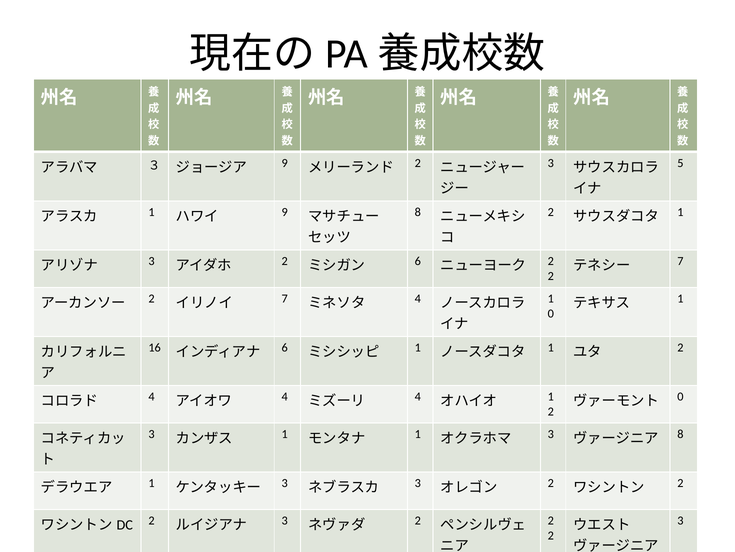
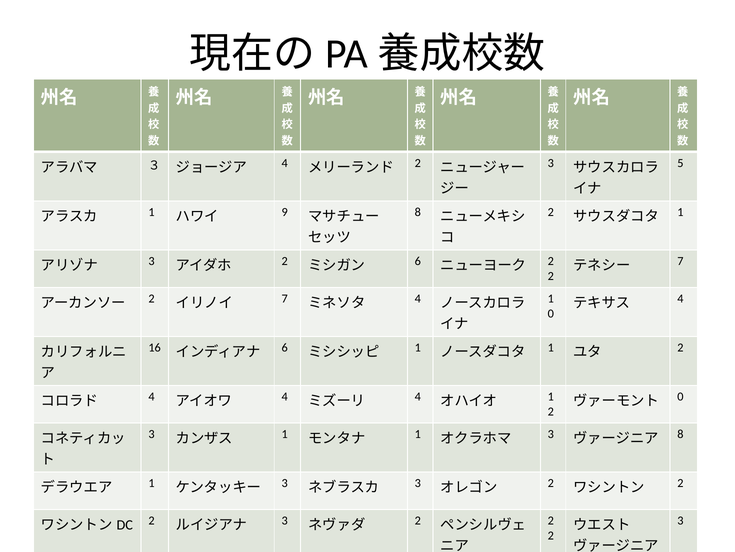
9: 9 -> 4 (285, 163)
1: 1 -> 4 (680, 298)
